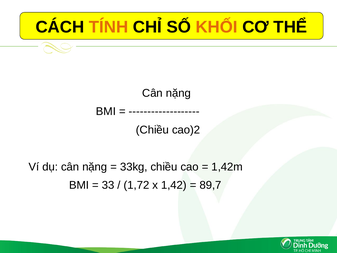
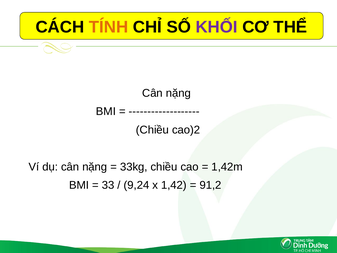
KHỐI colour: orange -> purple (217, 27)
1,72: 1,72 -> 9,24 (136, 185)
89,7: 89,7 -> 91,2 (210, 185)
